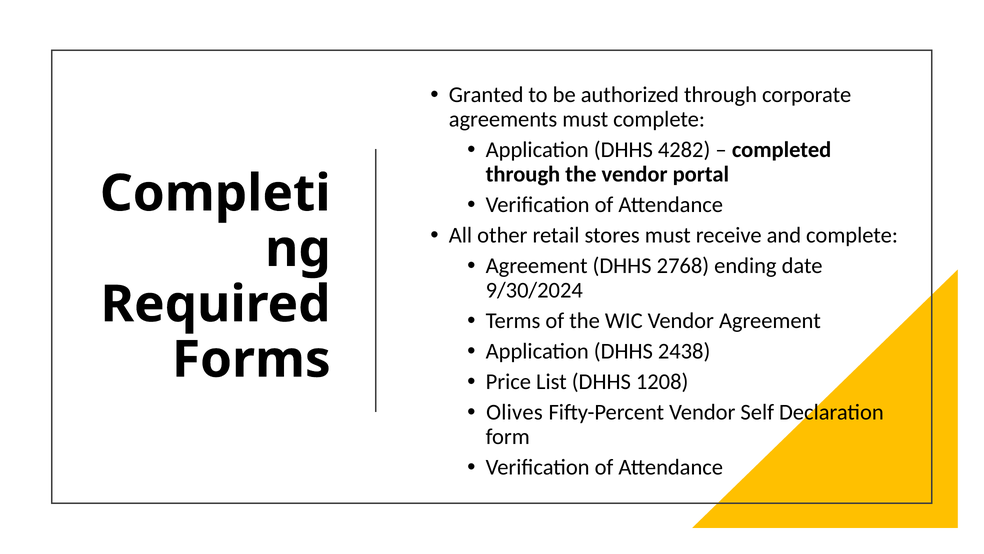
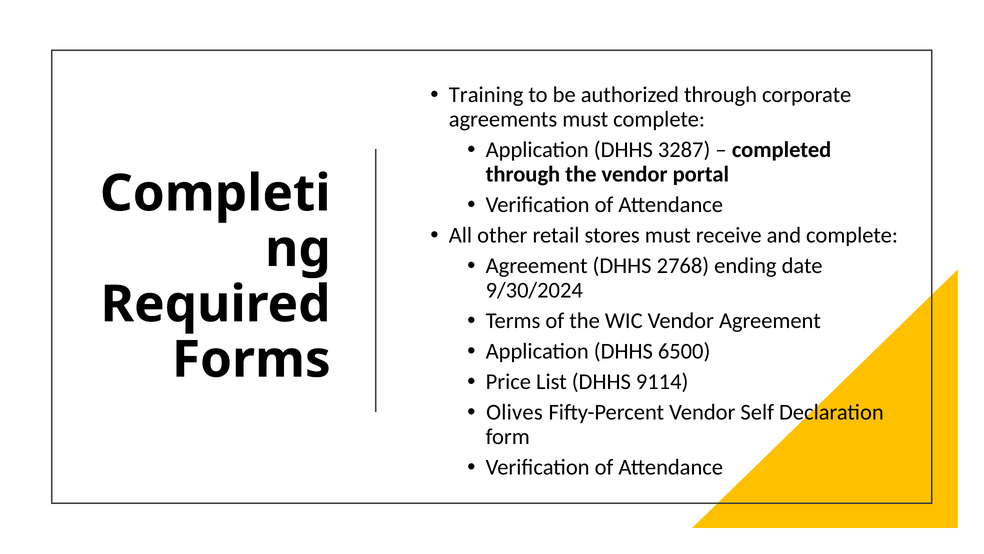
Granted: Granted -> Training (486, 95)
4282: 4282 -> 3287 (684, 150)
2438: 2438 -> 6500 (684, 351)
1208: 1208 -> 9114 (662, 382)
